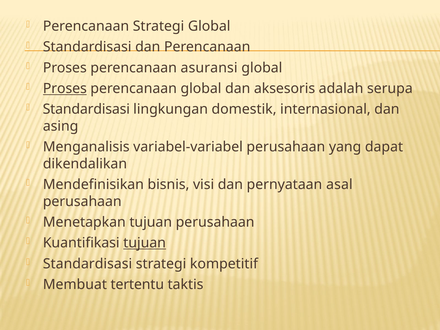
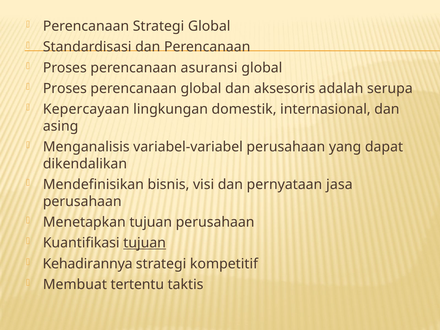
Proses underline: present -> none (65, 89)
Standardisasi: Standardisasi -> Kepercayaan (86, 109)
asal: asal -> jasa (339, 185)
Standardisasi: Standardisasi -> Kehadirannya (88, 264)
